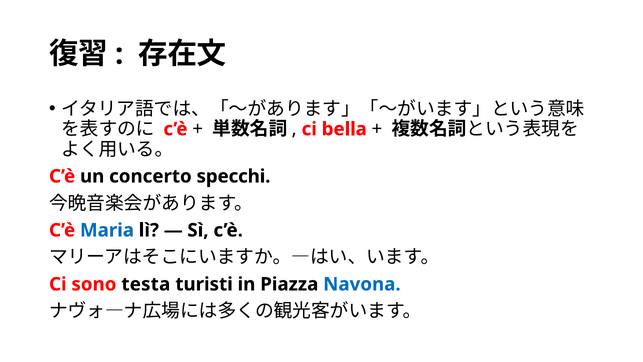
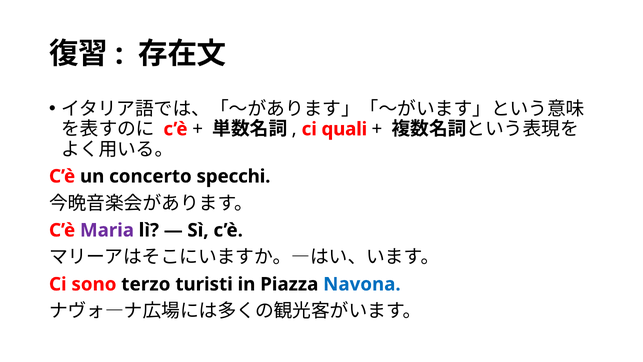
bella: bella -> quali (344, 129)
Maria colour: blue -> purple (107, 230)
testa: testa -> terzo (146, 284)
